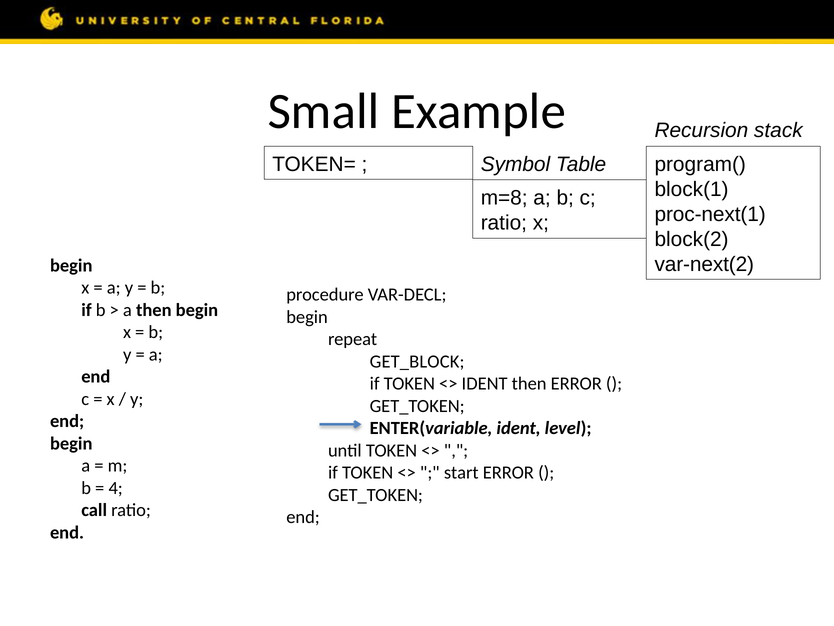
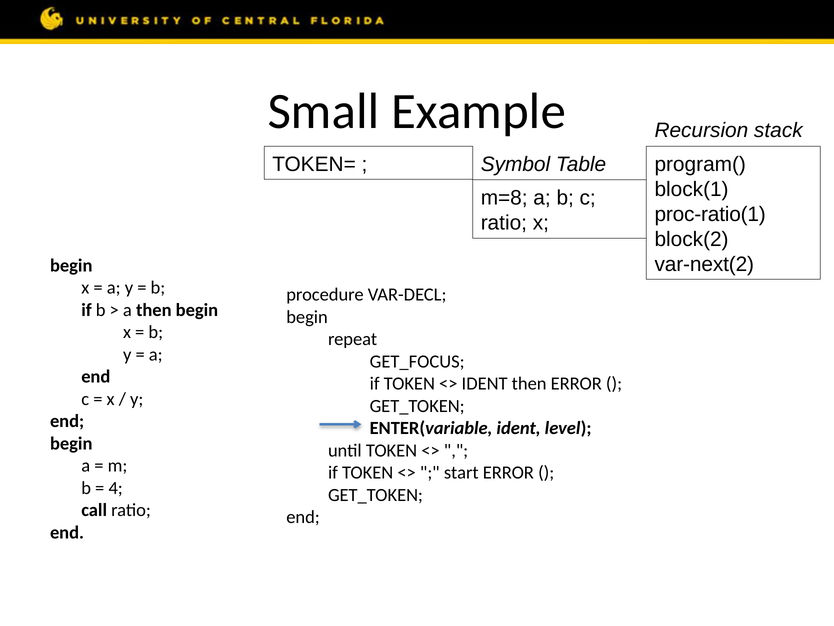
proc-next(1: proc-next(1 -> proc-ratio(1 (710, 214)
GET_BLOCK: GET_BLOCK -> GET_FOCUS (417, 361)
